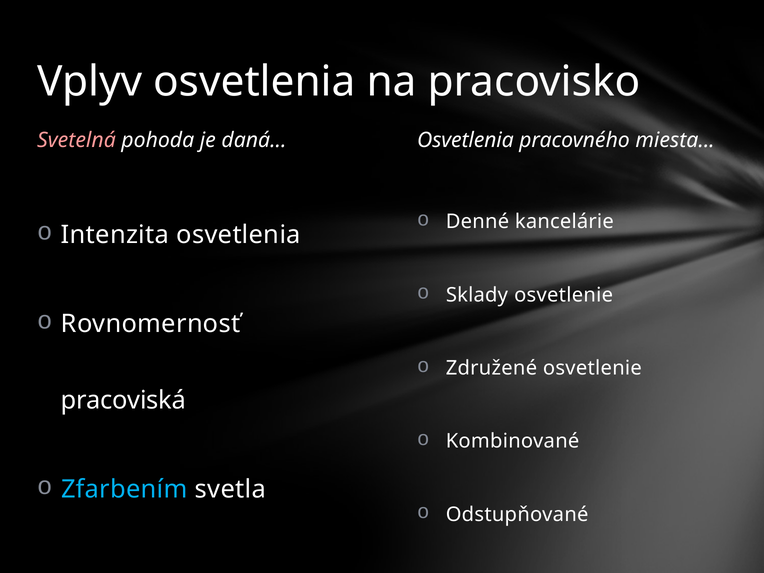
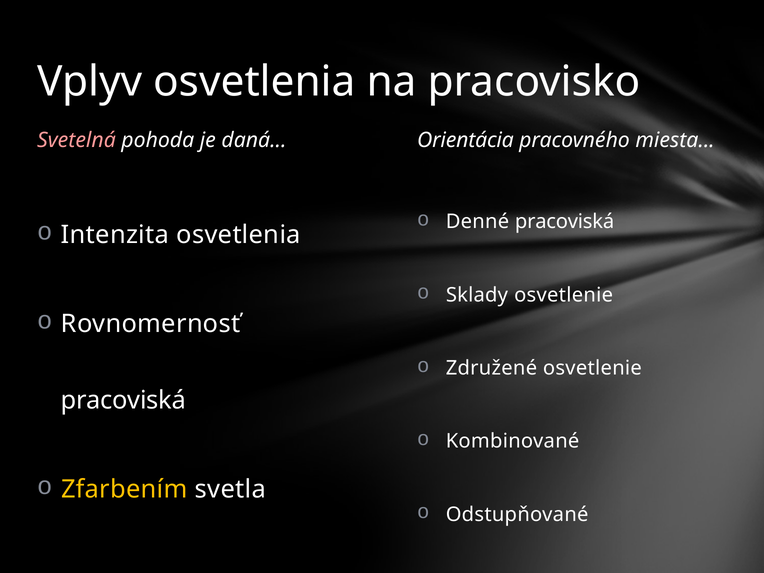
daná Osvetlenia: Osvetlenia -> Orientácia (465, 140)
Denné kancelárie: kancelárie -> pracoviská (565, 222)
Zfarbením colour: light blue -> yellow (124, 489)
